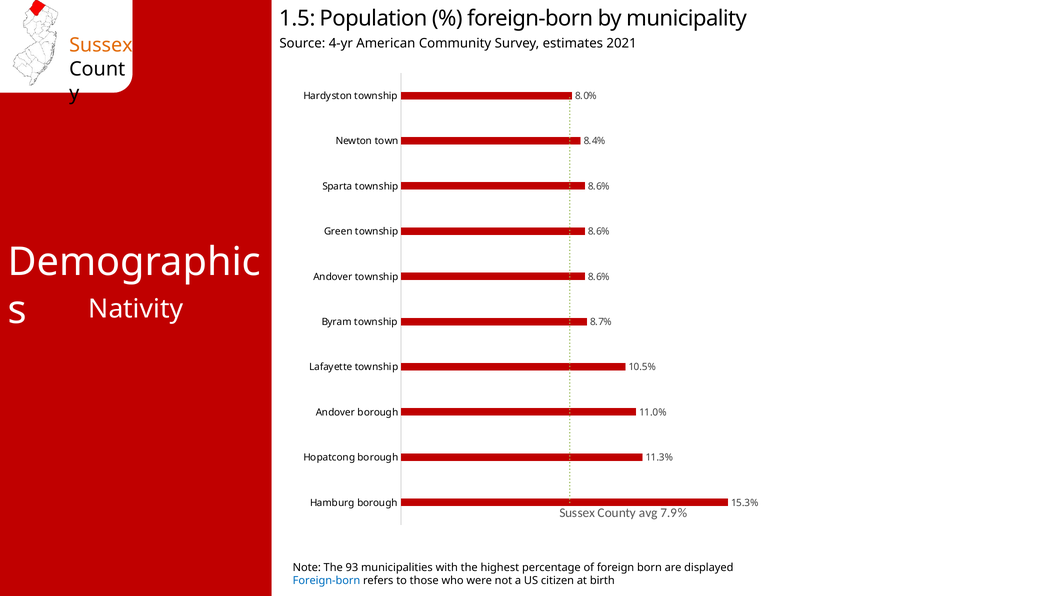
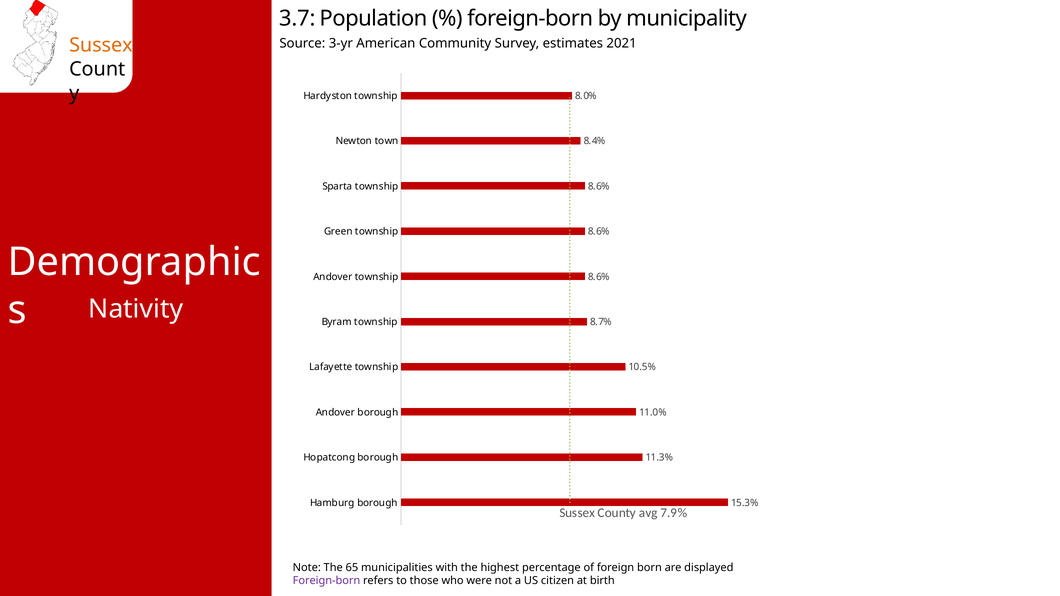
1.5: 1.5 -> 3.7 (297, 19)
4-yr: 4-yr -> 3-yr (341, 44)
93: 93 -> 65 (352, 568)
Foreign-born colour: blue -> purple (326, 581)
